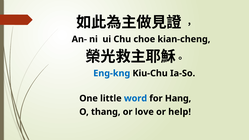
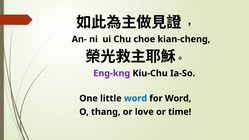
Eng-kng colour: blue -> purple (112, 73)
for Hang: Hang -> Word (178, 98)
help: help -> time (180, 112)
